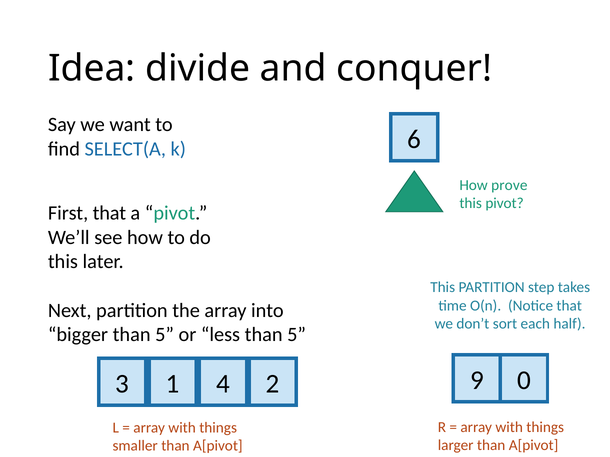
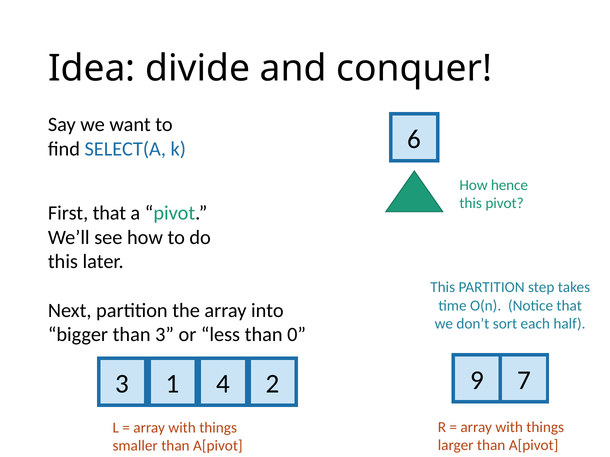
prove: prove -> hence (509, 185)
bigger than 5: 5 -> 3 (165, 335)
less than 5: 5 -> 0 (297, 335)
0: 0 -> 7 (524, 381)
